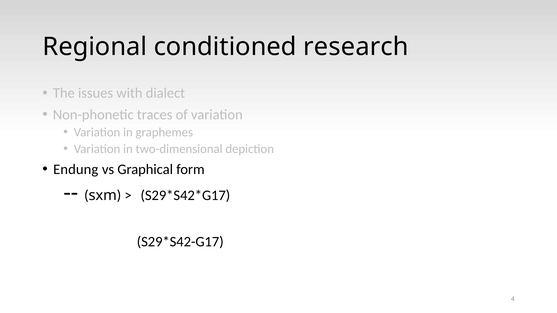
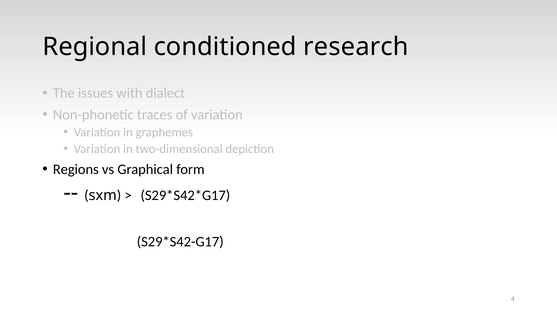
Endung: Endung -> Regions (76, 170)
